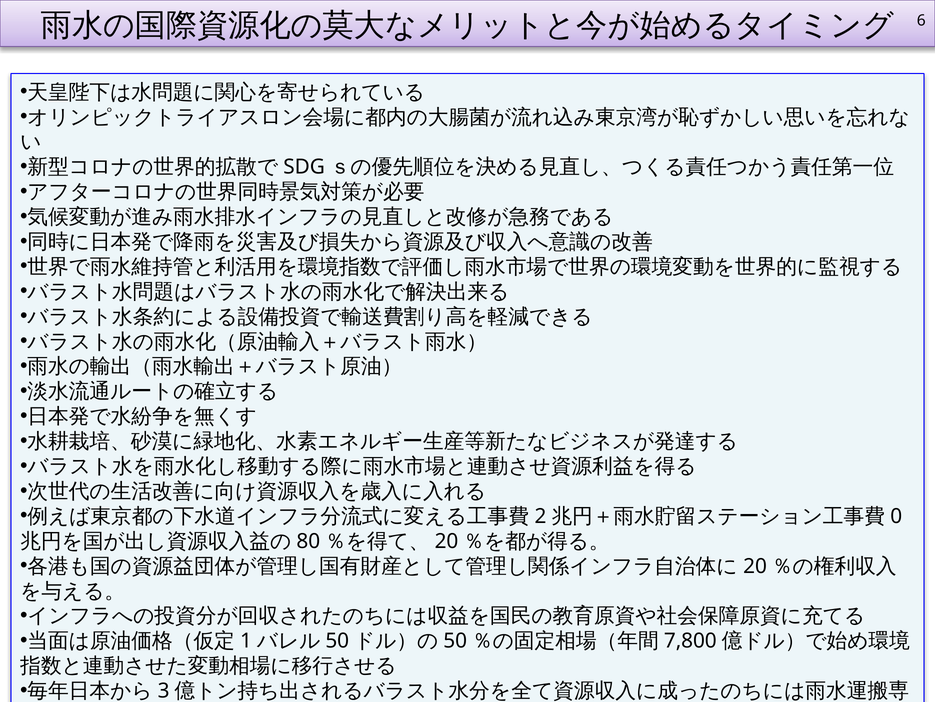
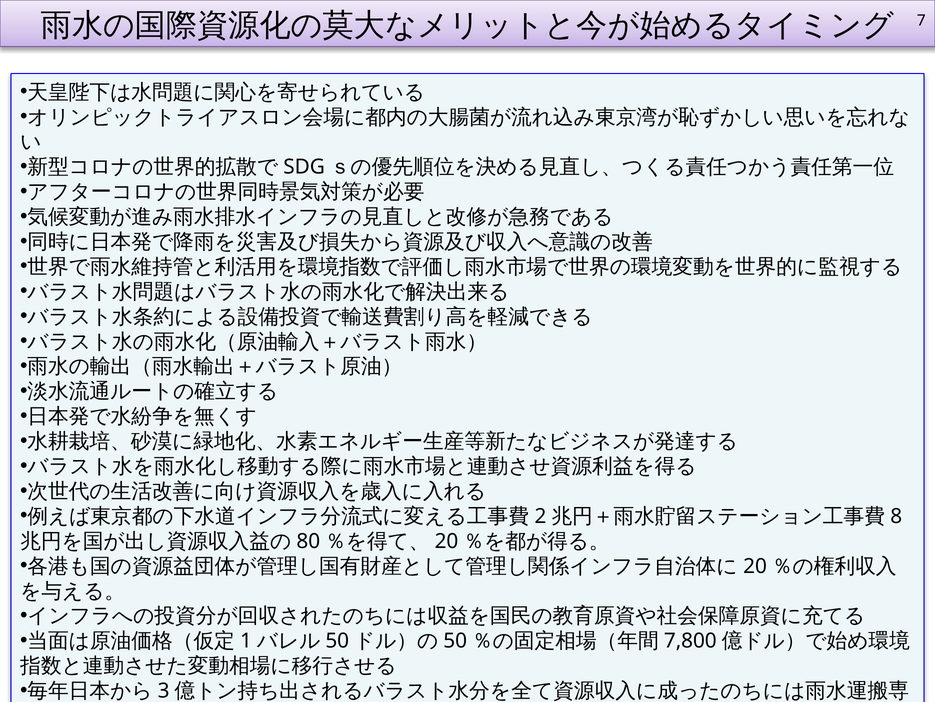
6: 6 -> 7 (921, 21)
0: 0 -> 8 (896, 516)
